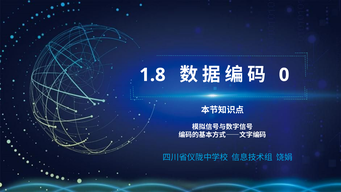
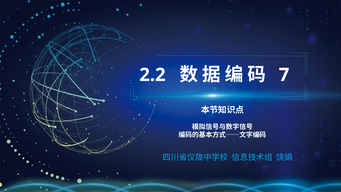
1.8: 1.8 -> 2.2 (152, 75)
0: 0 -> 7 (284, 75)
